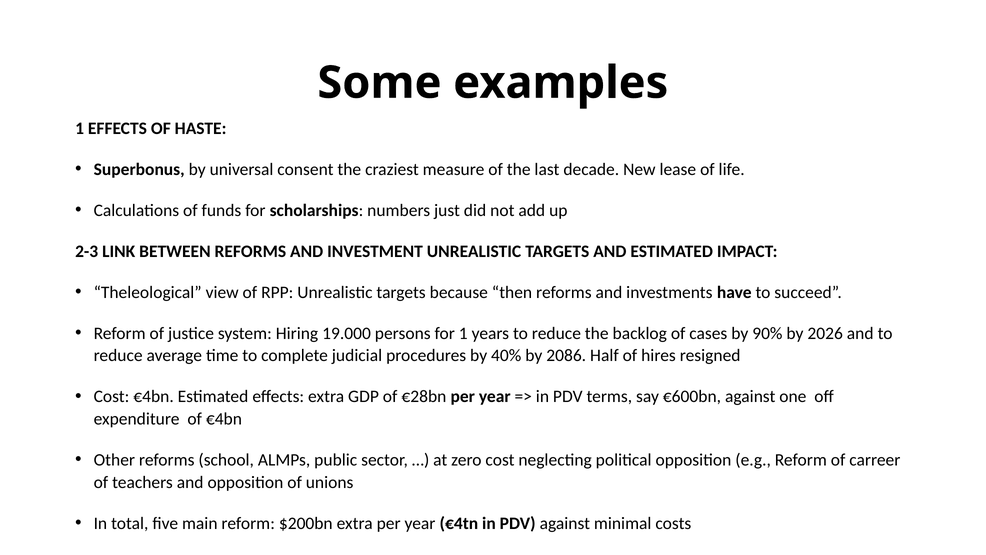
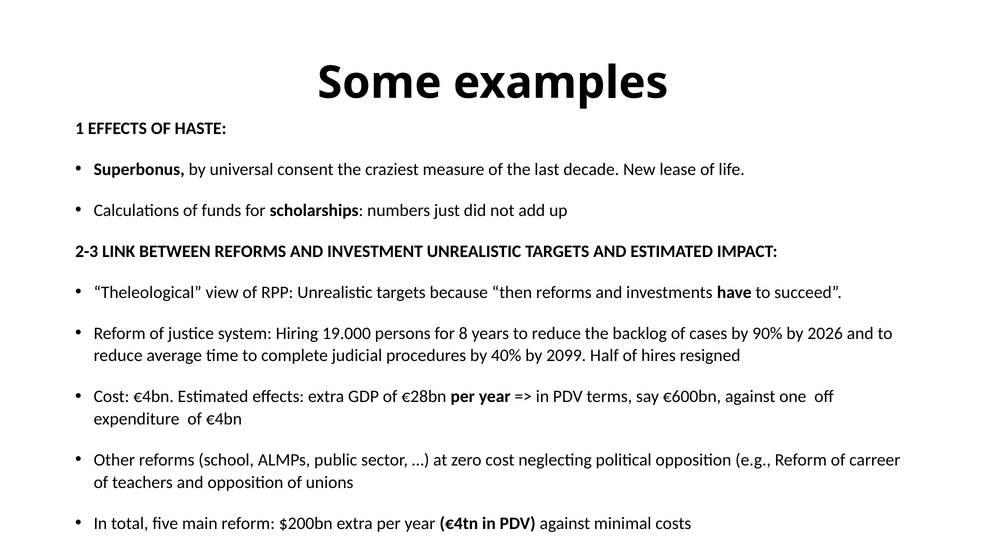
for 1: 1 -> 8 (463, 333)
2086: 2086 -> 2099 (566, 355)
